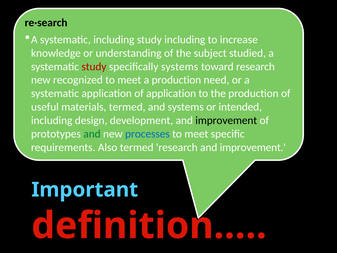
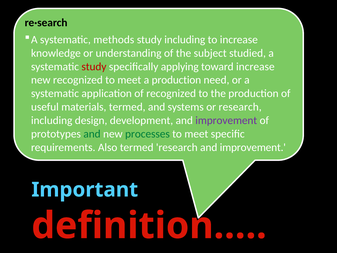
systematic including: including -> methods (114, 40)
specifically systems: systems -> applying (180, 66)
toward research: research -> increase (255, 66)
of application: application -> recognized (171, 93)
or intended: intended -> research (240, 107)
improvement colour: black -> purple (226, 120)
processes colour: blue -> green (147, 134)
